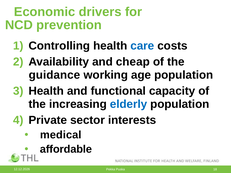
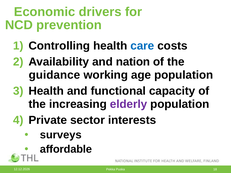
cheap: cheap -> nation (133, 62)
elderly colour: blue -> purple (129, 104)
medical: medical -> surveys (61, 135)
